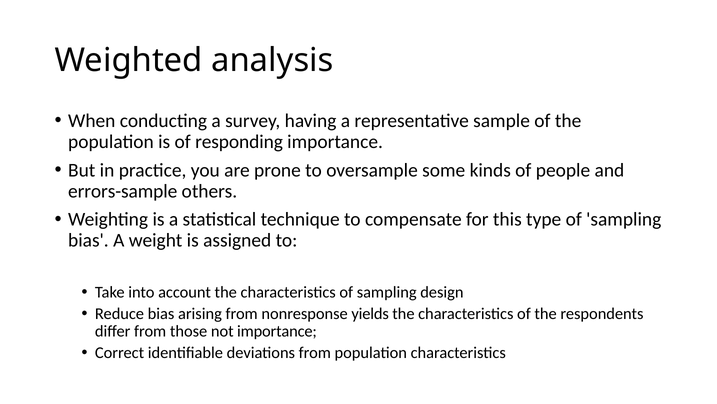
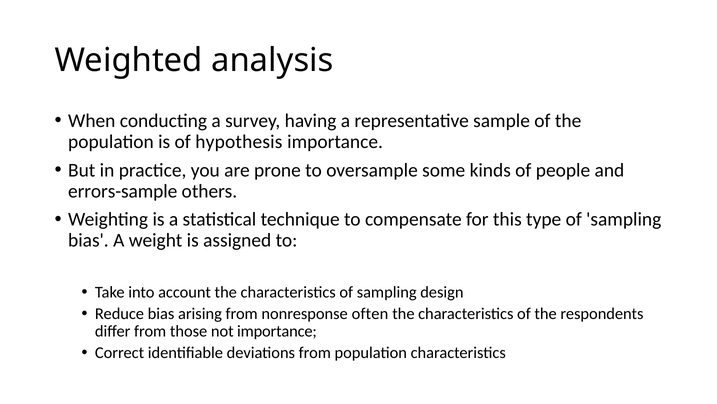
responding: responding -> hypothesis (239, 141)
yields: yields -> often (370, 313)
